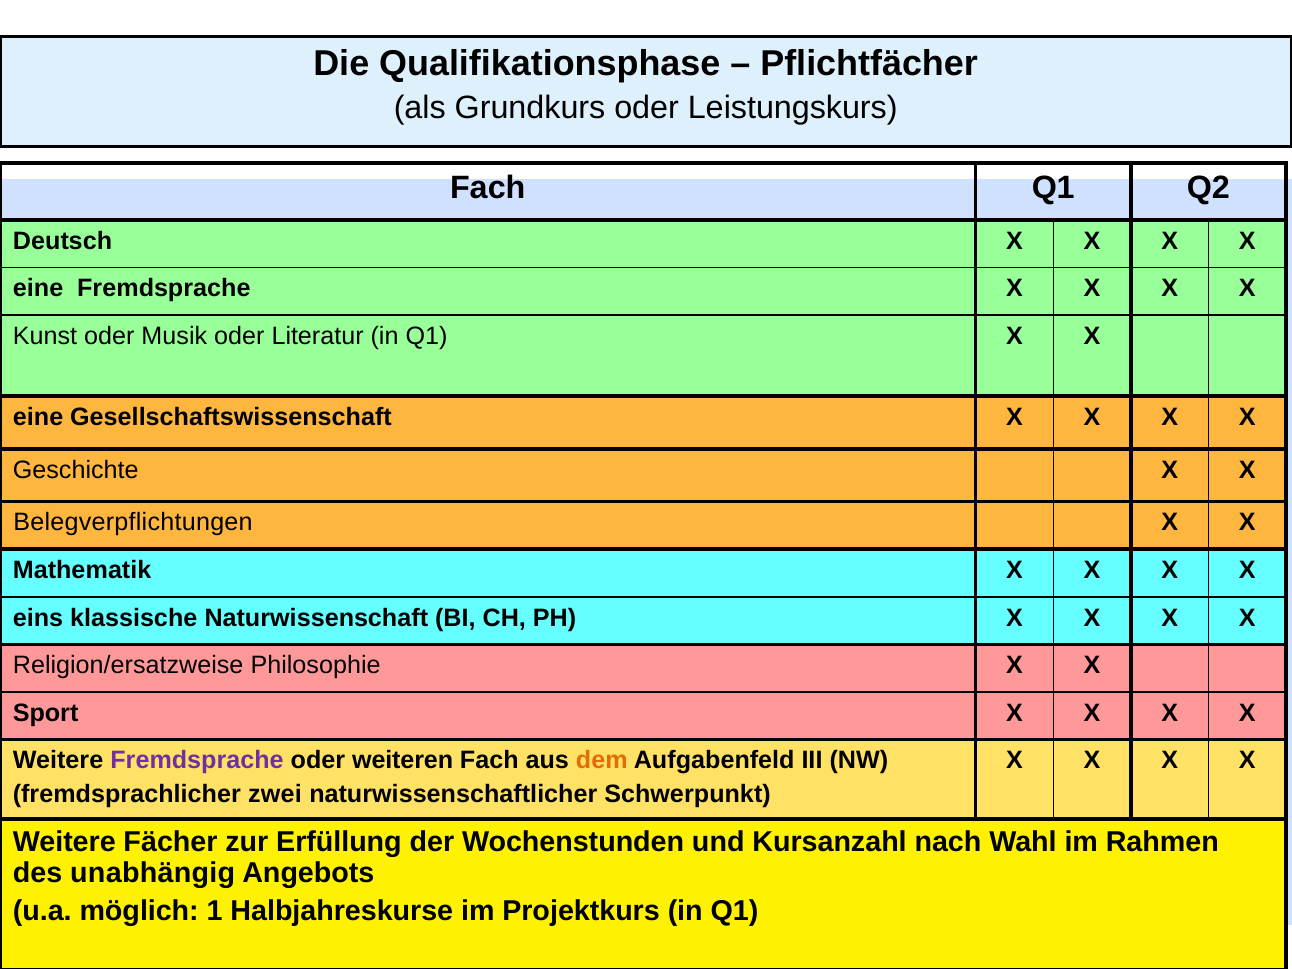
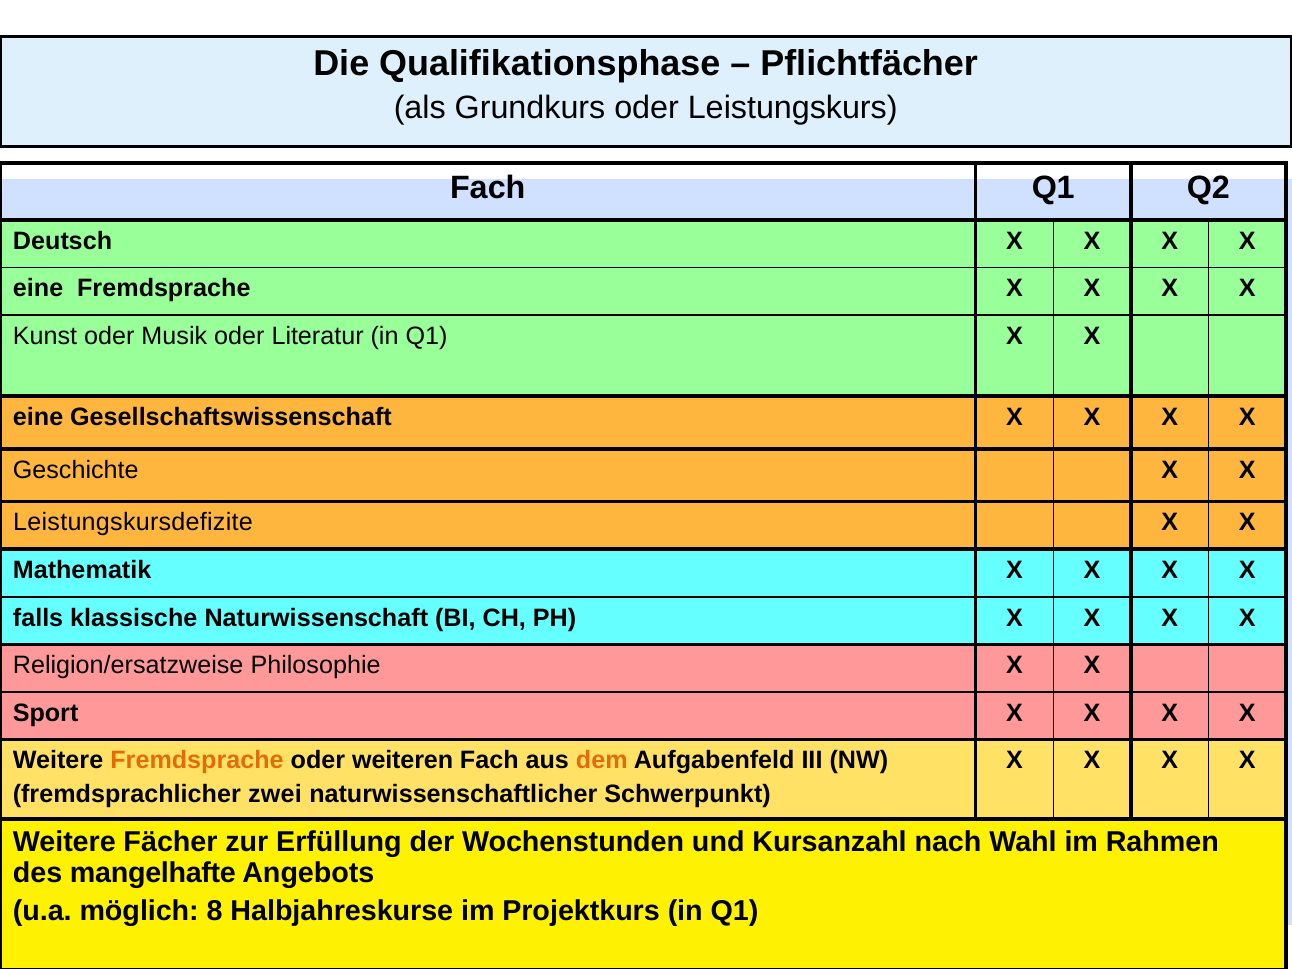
Belegverpflichtungen: Belegverpflichtungen -> Leistungskursdefizite (133, 523)
eins: eins -> falls (38, 618)
Fremdsprache colour: purple -> orange (197, 761)
unabhängig: unabhängig -> mangelhafte (153, 874)
1: 1 -> 8 (215, 911)
